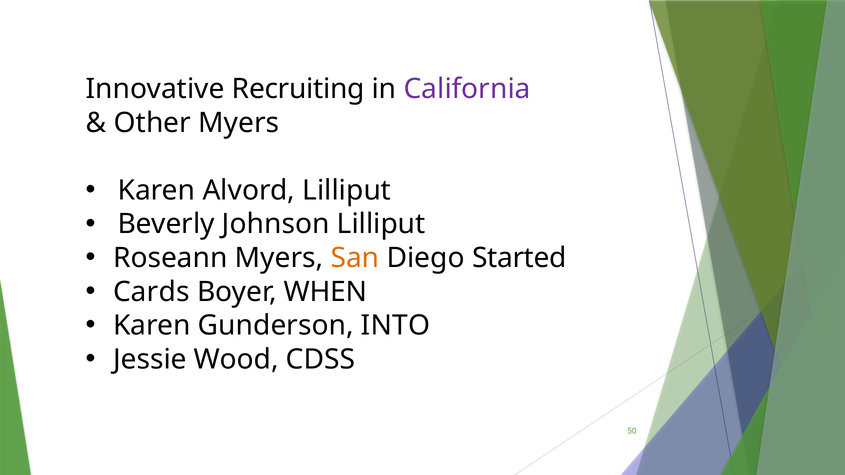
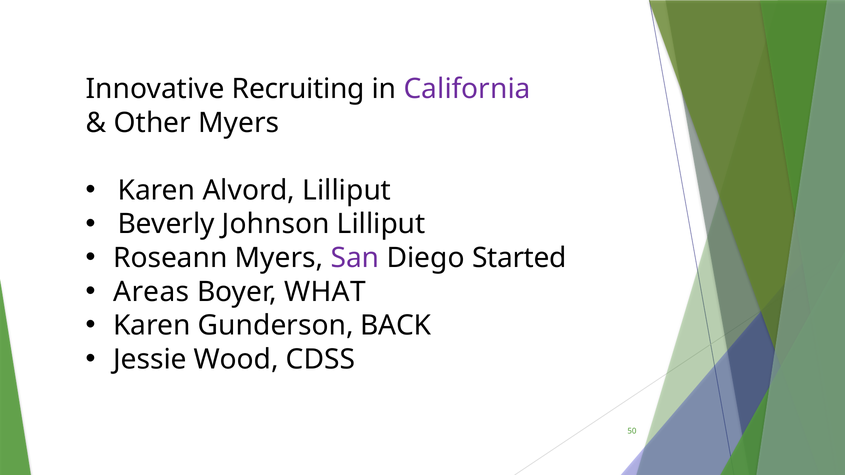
San colour: orange -> purple (355, 258)
Cards: Cards -> Areas (151, 292)
WHEN: WHEN -> WHAT (325, 292)
INTO: INTO -> BACK (396, 326)
